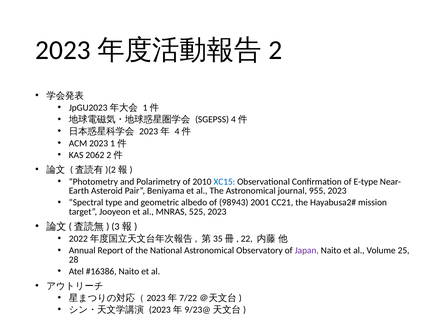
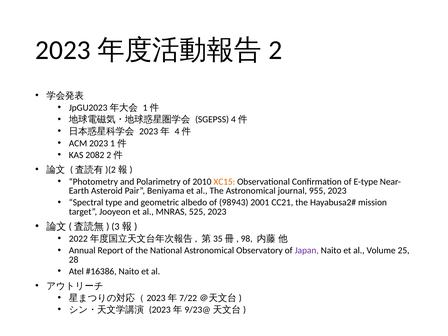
2062: 2062 -> 2082 (95, 155)
XC15 colour: blue -> orange (224, 182)
22: 22 -> 98 (247, 239)
